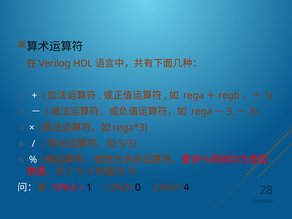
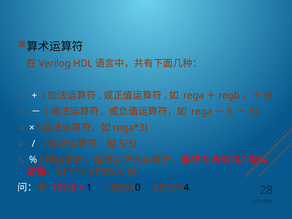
1: 1 -> 0 (268, 96)
7: 7 -> 6 (132, 171)
